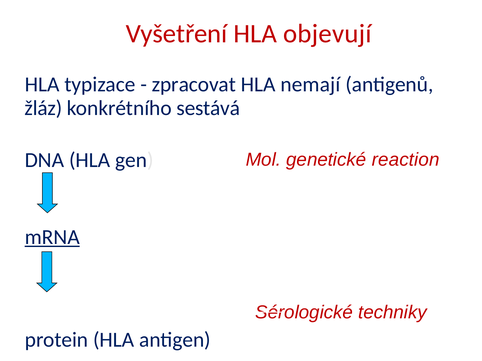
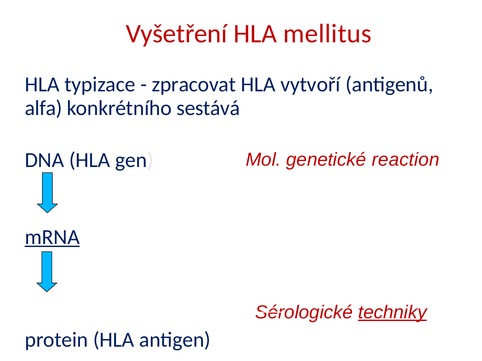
objevují: objevují -> mellitus (327, 34)
nemají: nemají -> vytvoří (310, 85)
žláz: žláz -> alfa (44, 108)
techniky underline: none -> present (392, 313)
